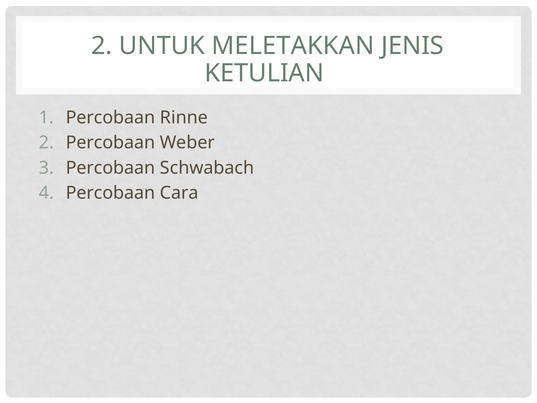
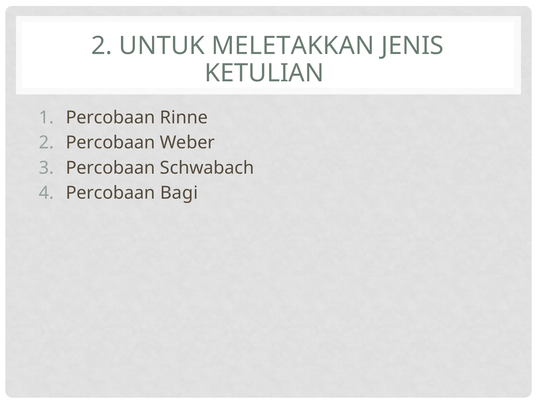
Cara: Cara -> Bagi (179, 193)
